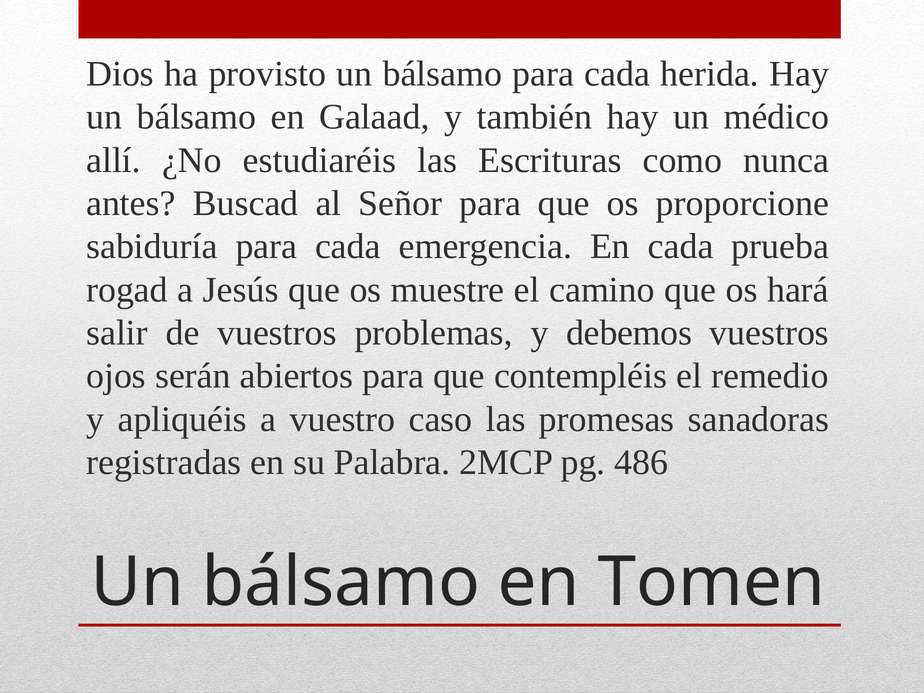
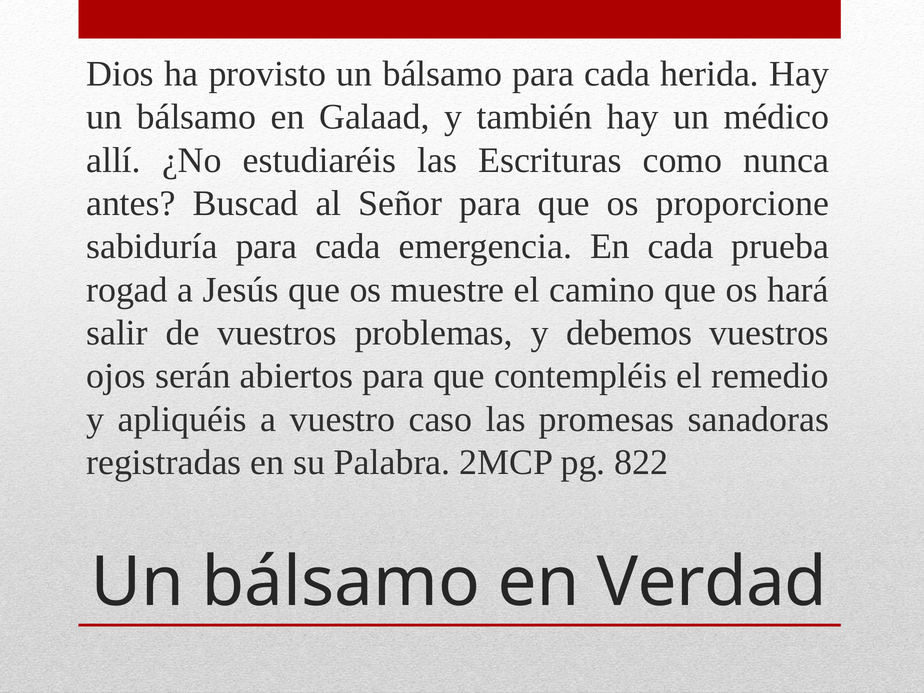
486: 486 -> 822 (641, 462)
Tomen: Tomen -> Verdad (712, 582)
